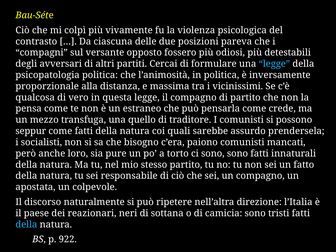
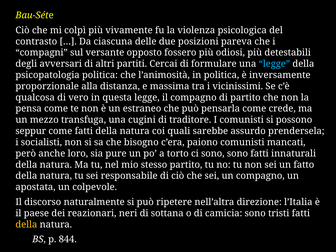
quello: quello -> cugini (142, 120)
della colour: light blue -> yellow (26, 224)
922: 922 -> 844 (68, 239)
